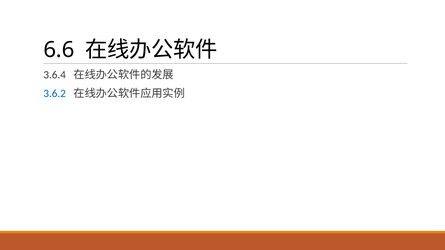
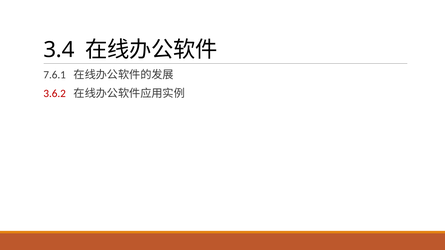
6.6: 6.6 -> 3.4 (59, 50)
3.6.4: 3.6.4 -> 7.6.1 (55, 75)
3.6.2 colour: blue -> red (55, 93)
